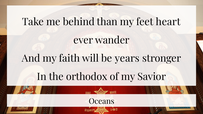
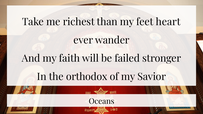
behind: behind -> richest (79, 22)
years: years -> failed (127, 59)
